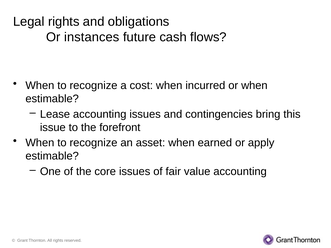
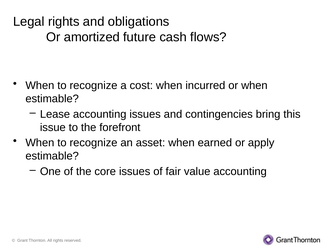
instances: instances -> amortized (92, 37)
